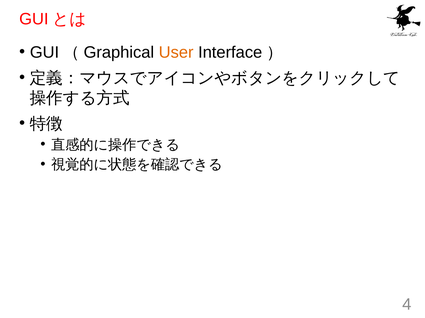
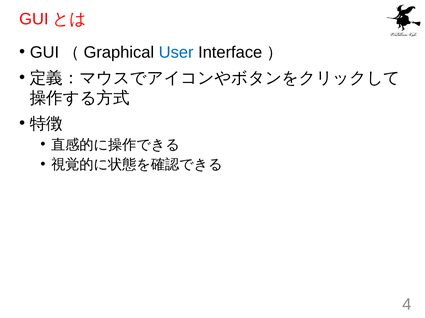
User colour: orange -> blue (176, 53)
